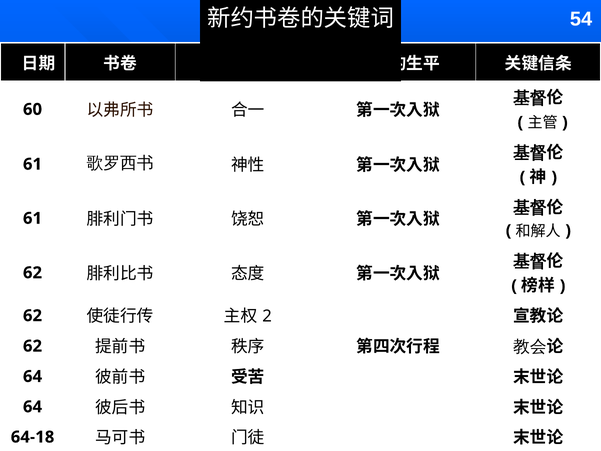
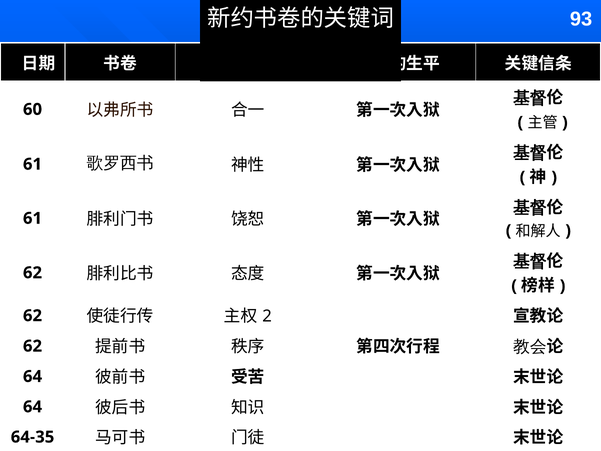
54: 54 -> 93 (581, 19)
64-18: 64-18 -> 64-35 (33, 437)
